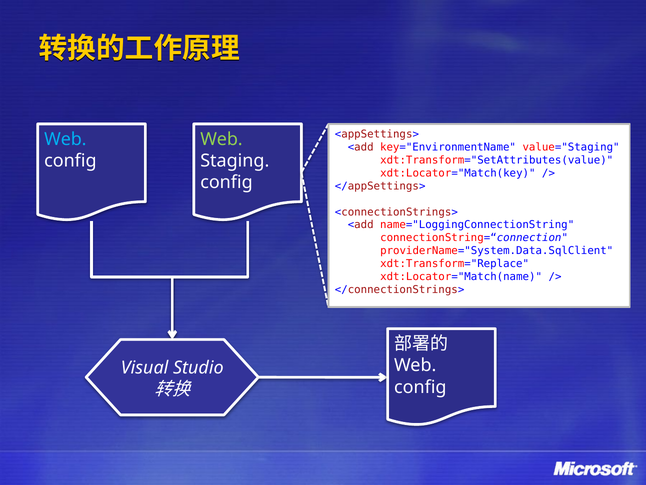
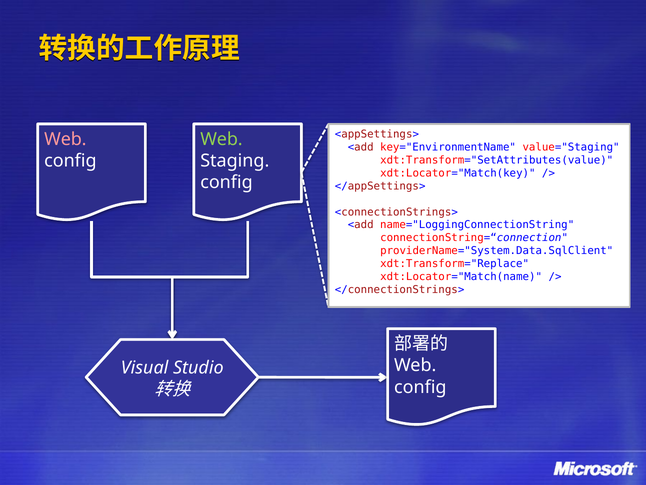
Web colour: light blue -> pink (65, 139)
